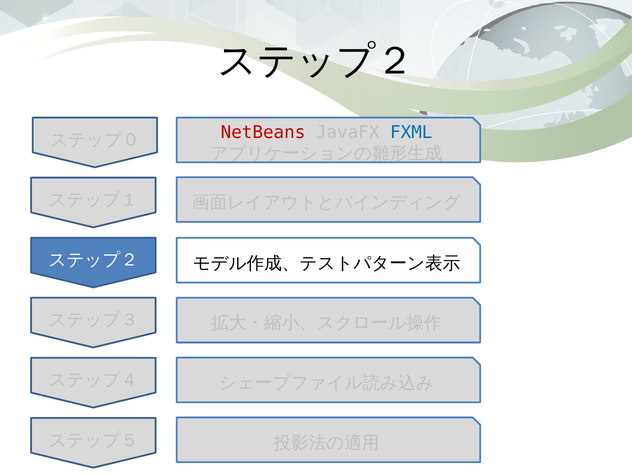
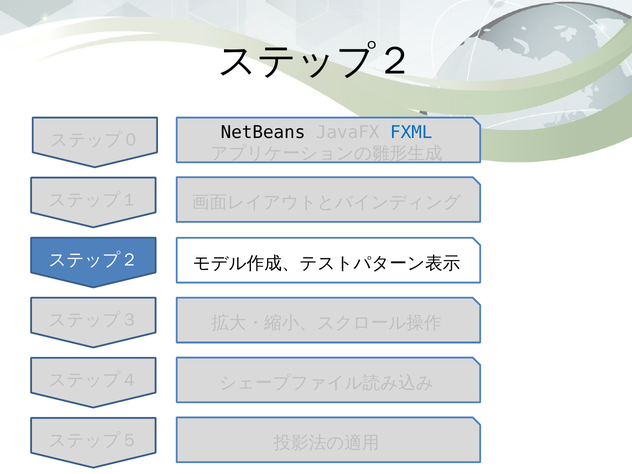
NetBeans colour: red -> black (263, 132)
